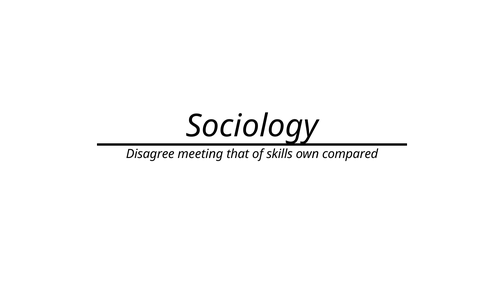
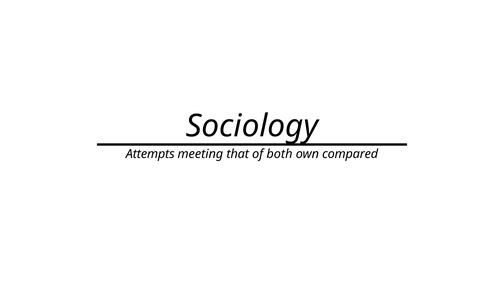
Disagree: Disagree -> Attempts (150, 154)
skills: skills -> both (279, 154)
